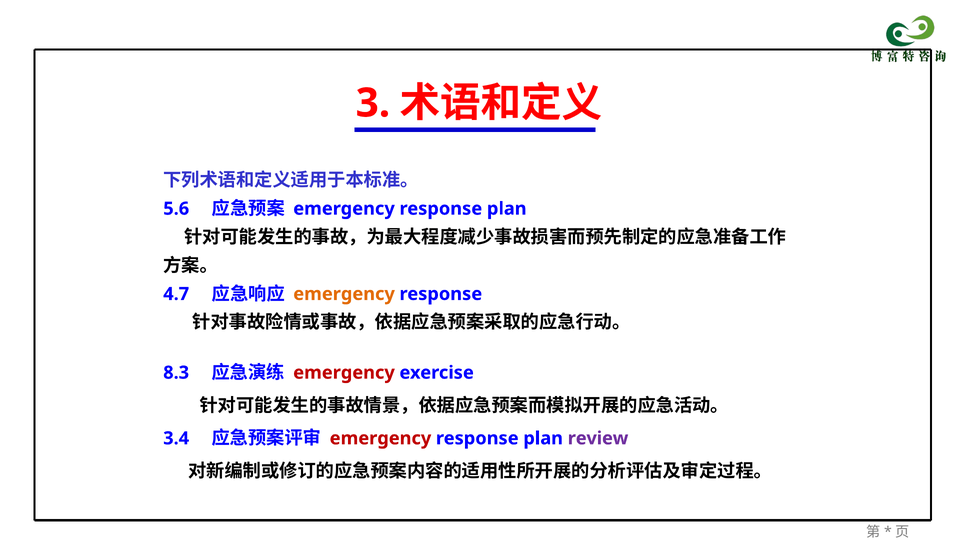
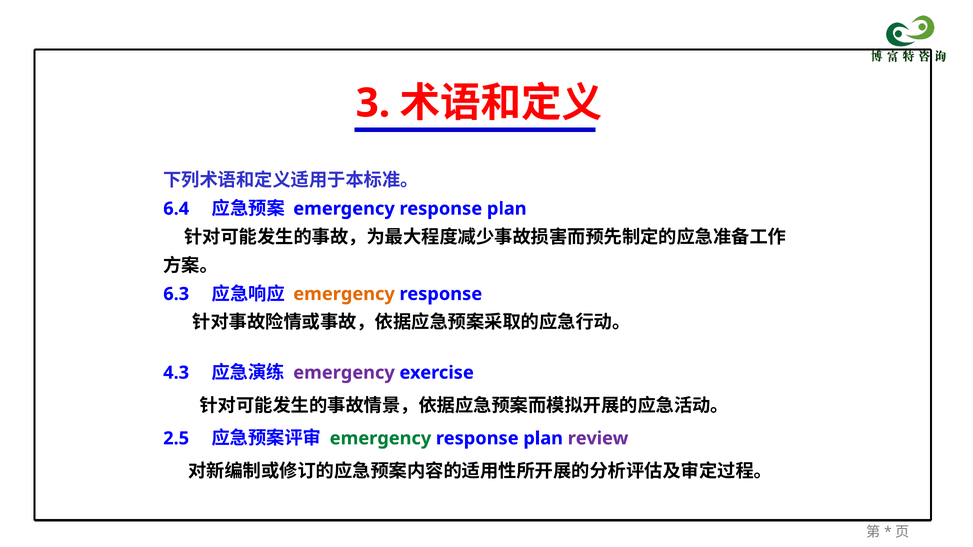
5.6: 5.6 -> 6.4 (176, 209)
4.7: 4.7 -> 6.3 (176, 294)
8.3: 8.3 -> 4.3 (176, 373)
emergency colour: red -> purple (344, 373)
3.4: 3.4 -> 2.5 (176, 439)
emergency colour: red -> green (380, 439)
